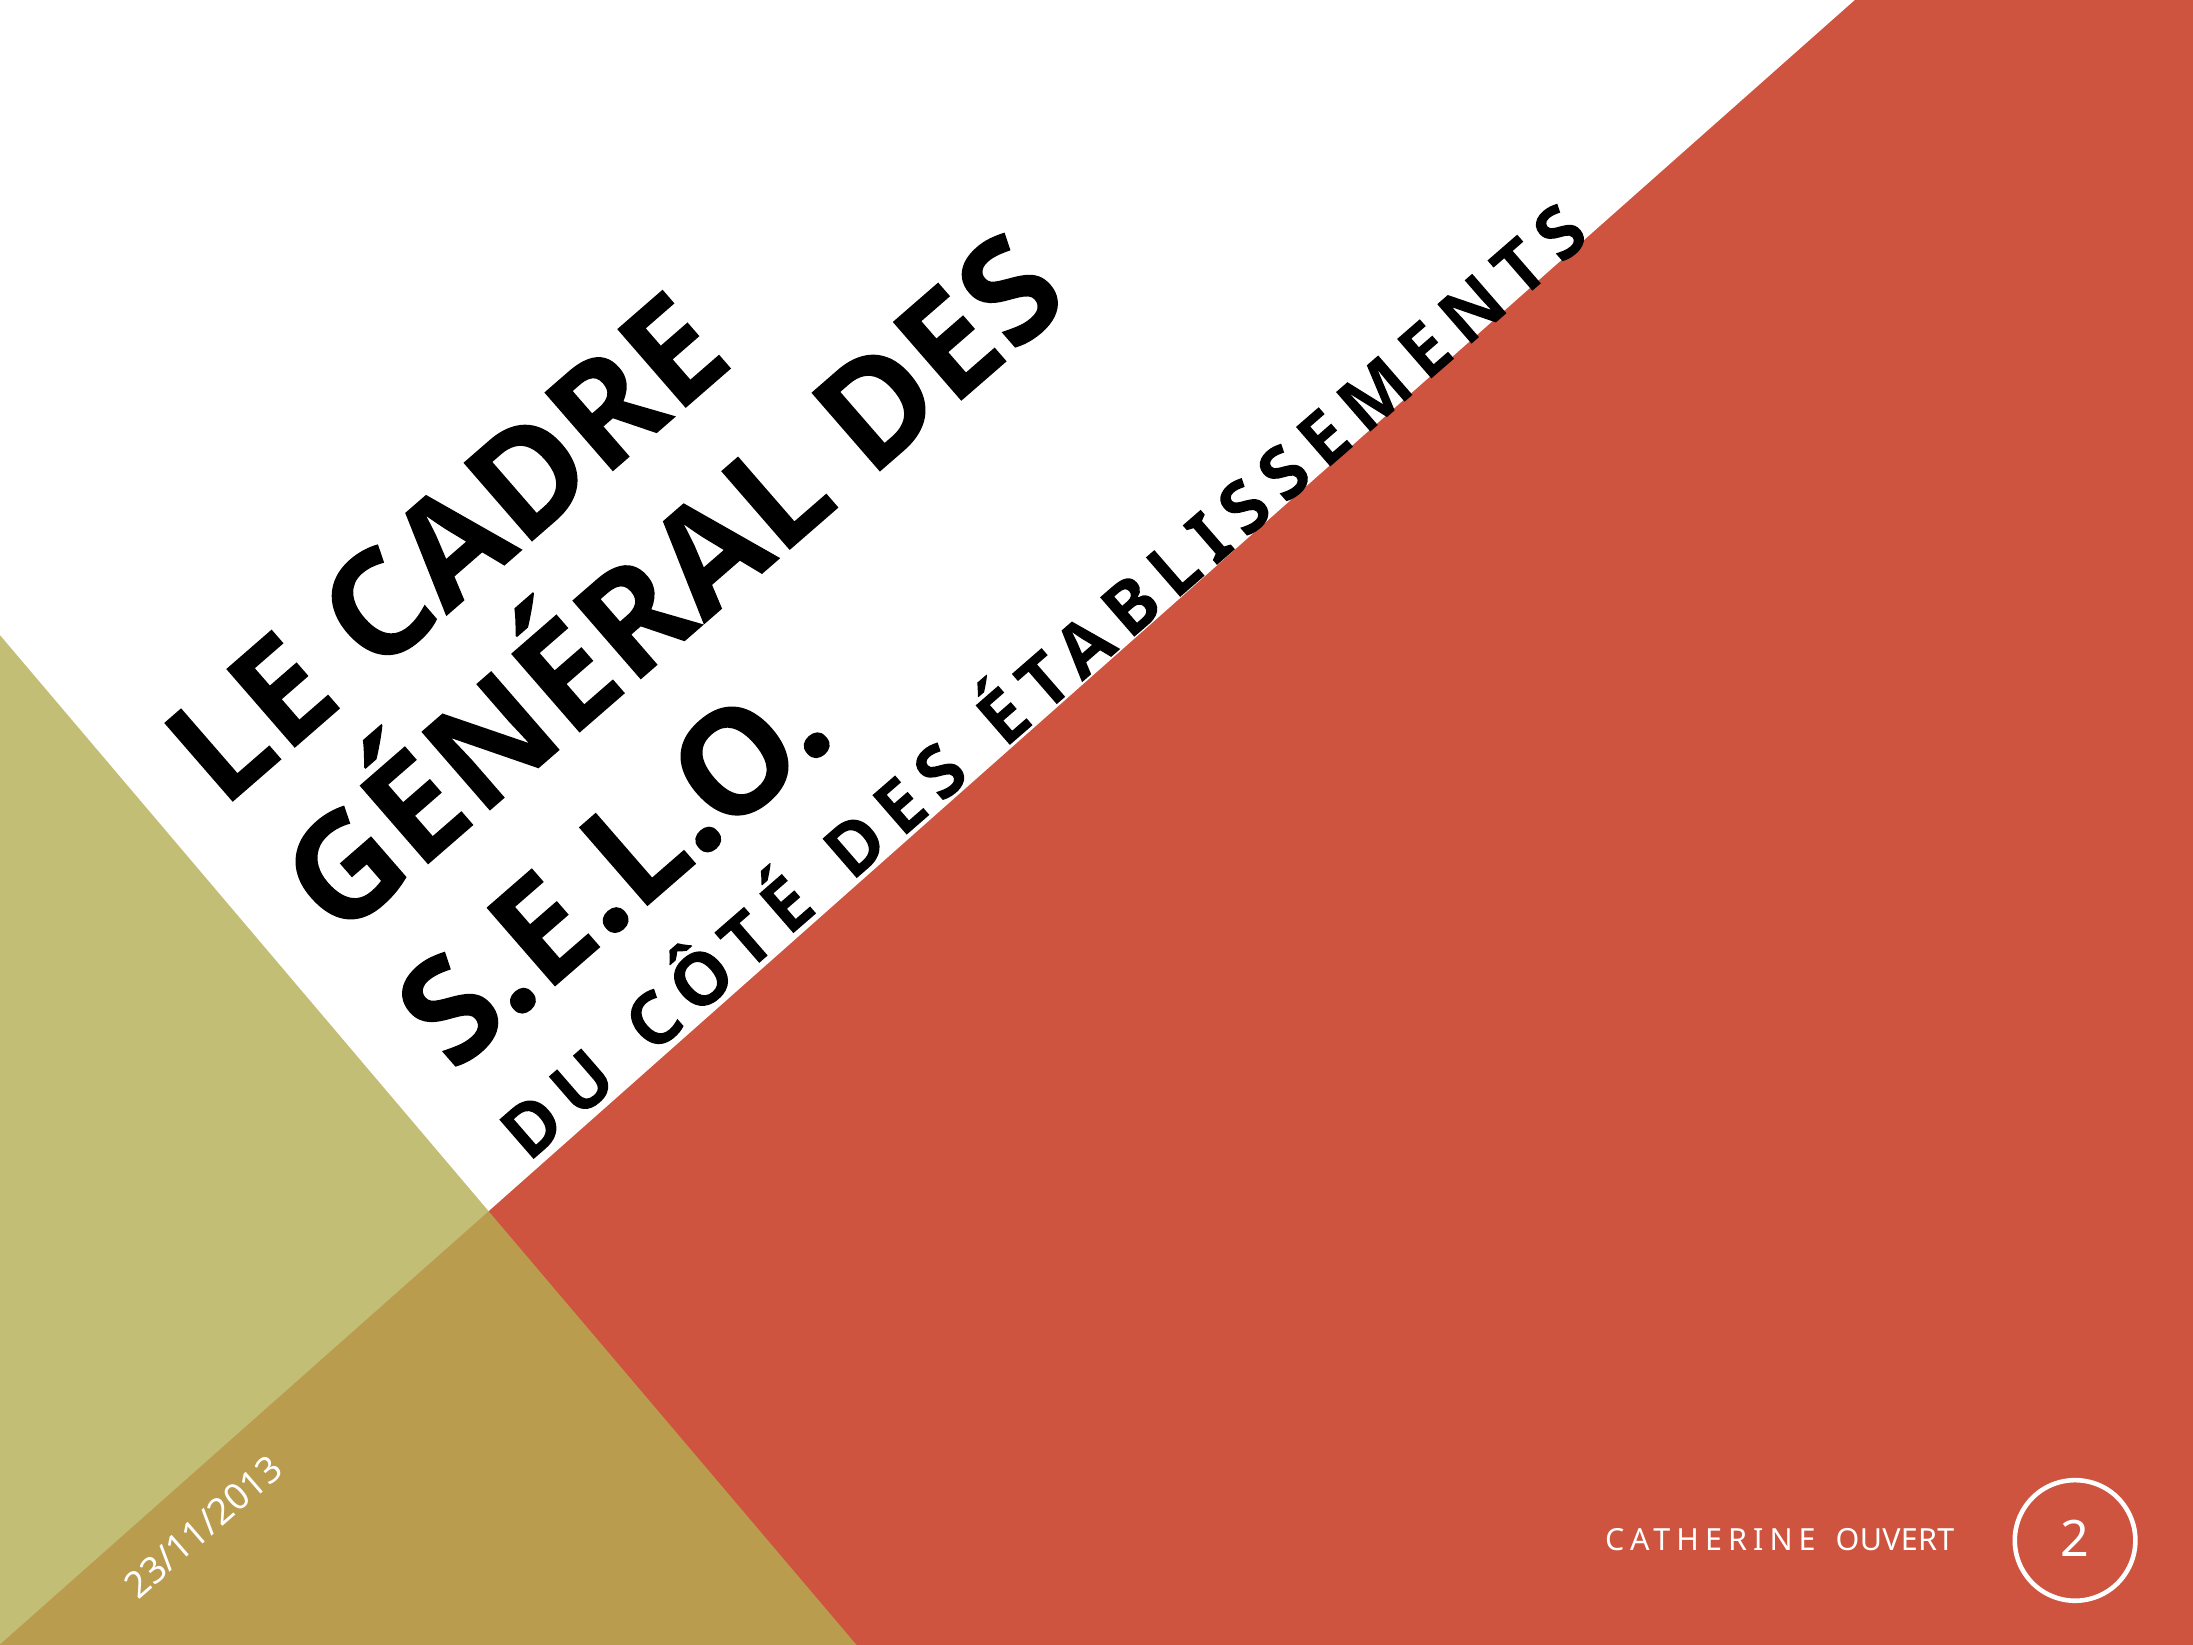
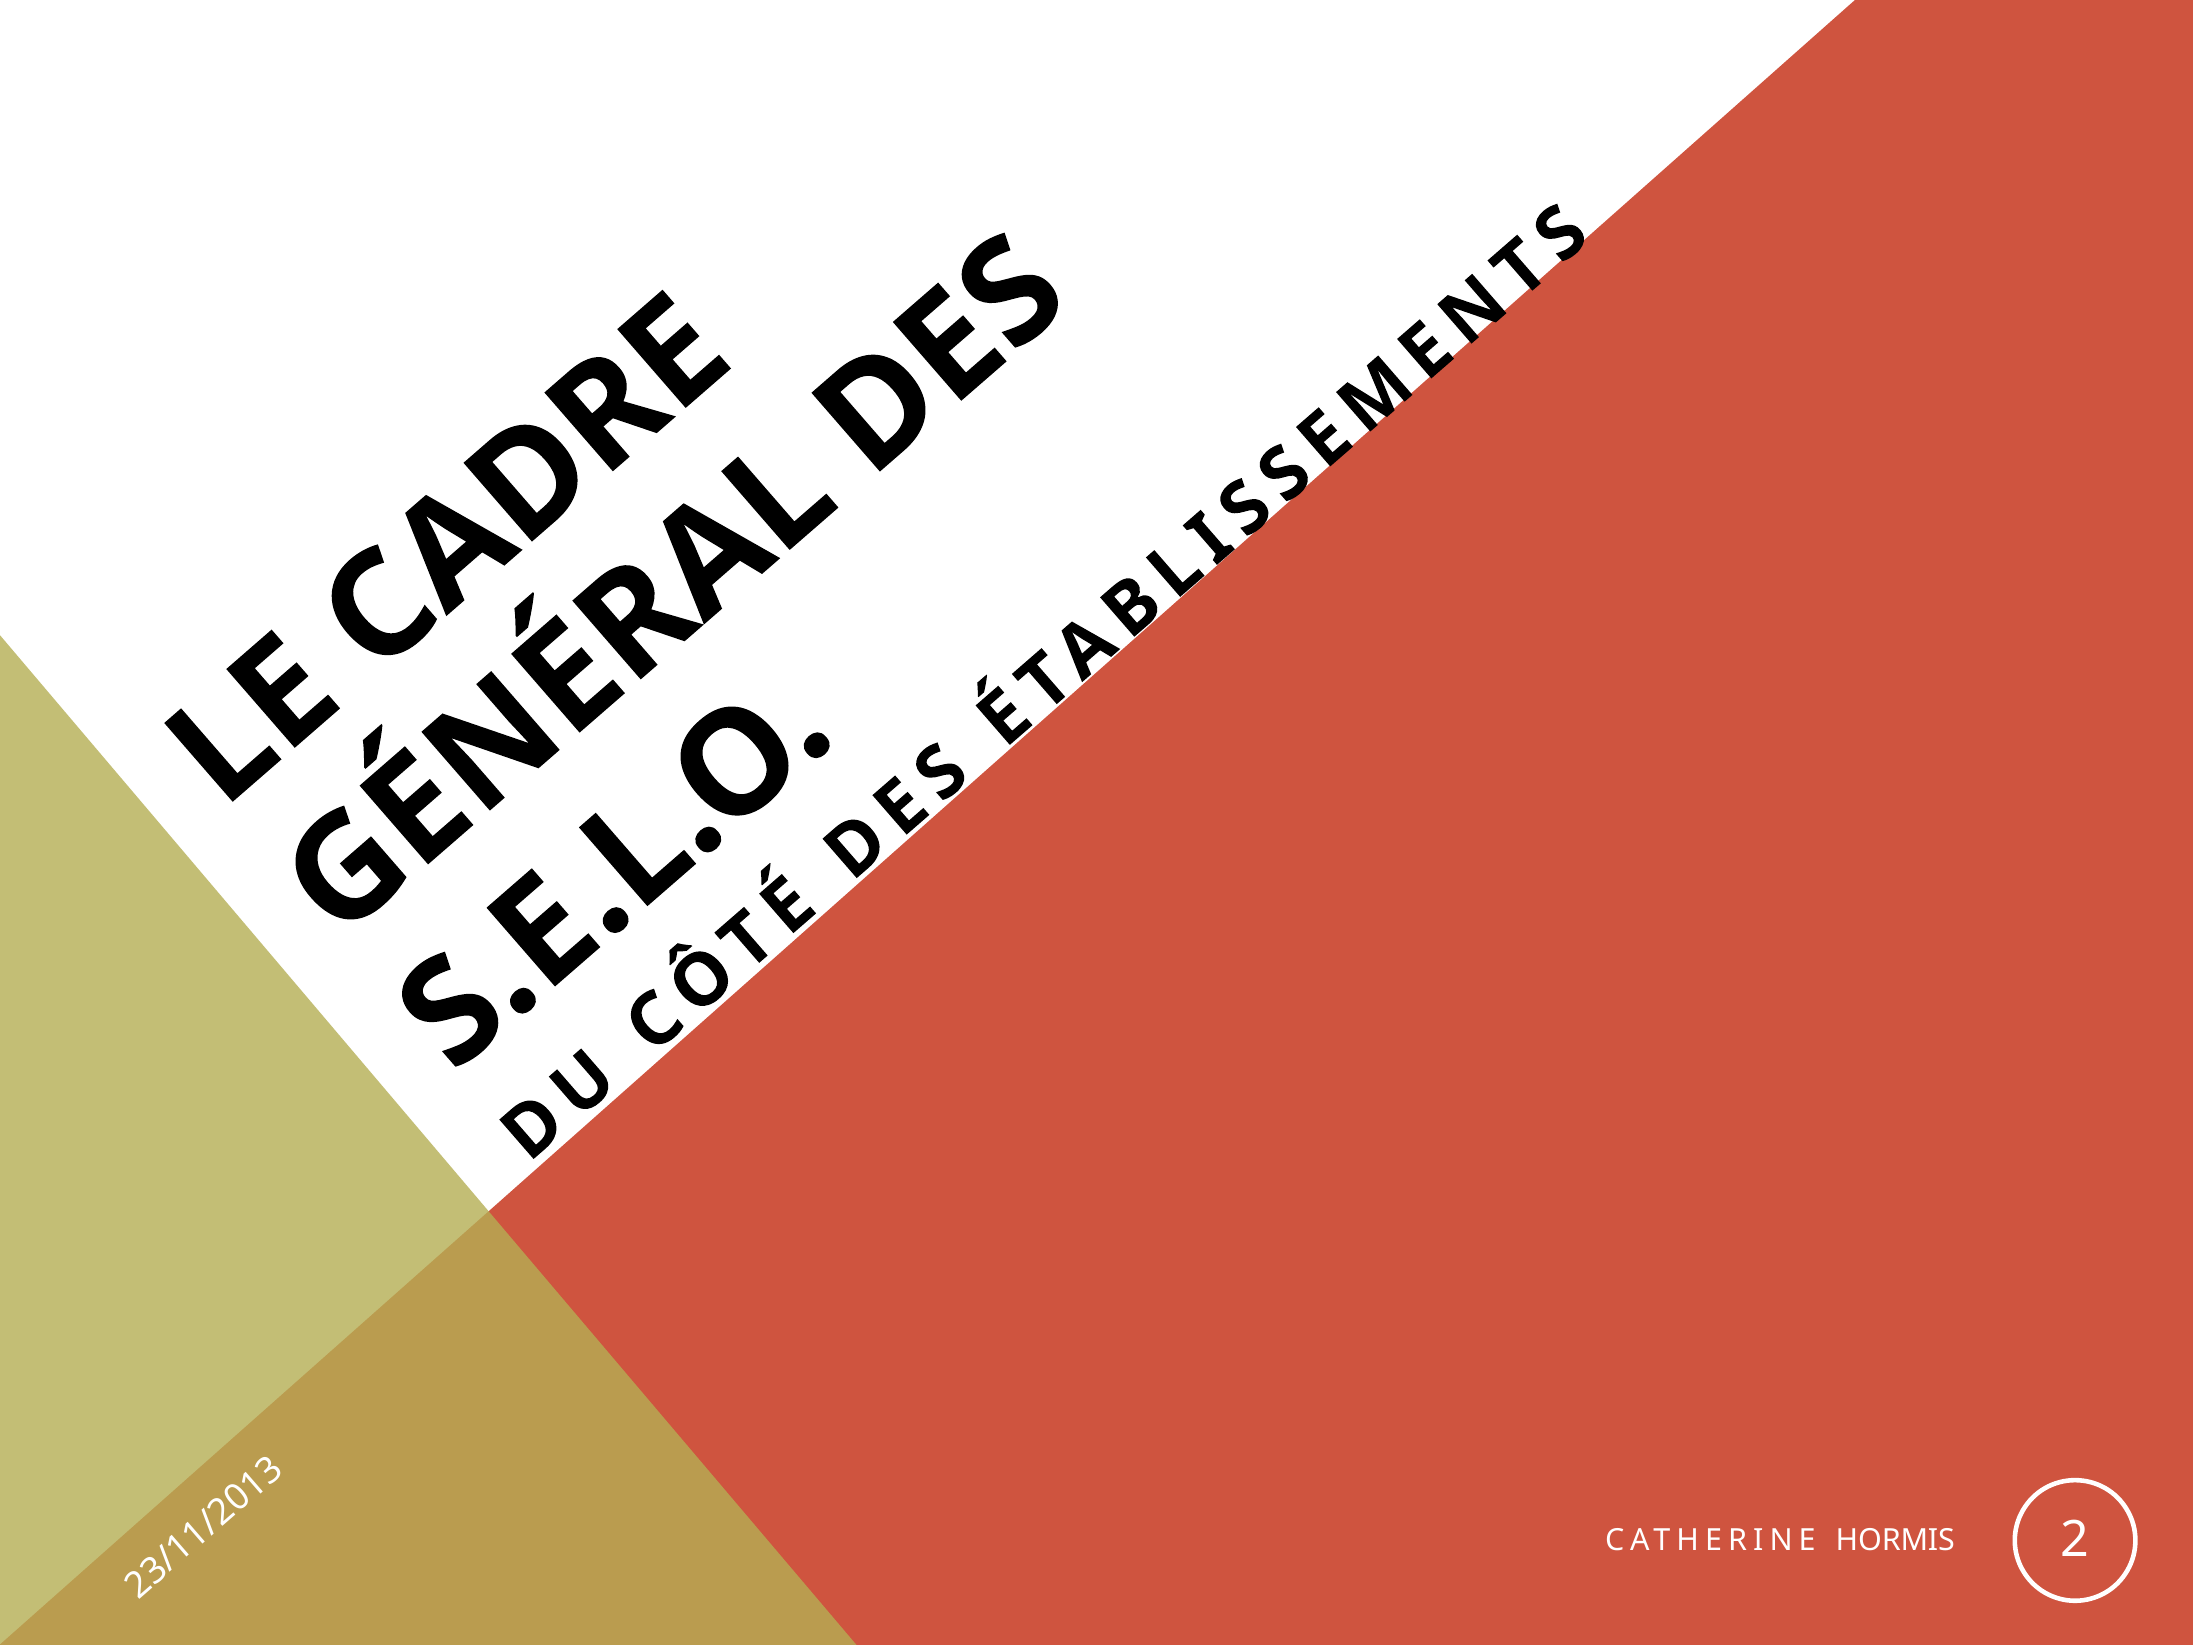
OUVERT: OUVERT -> HORMIS (1895, 1540)
